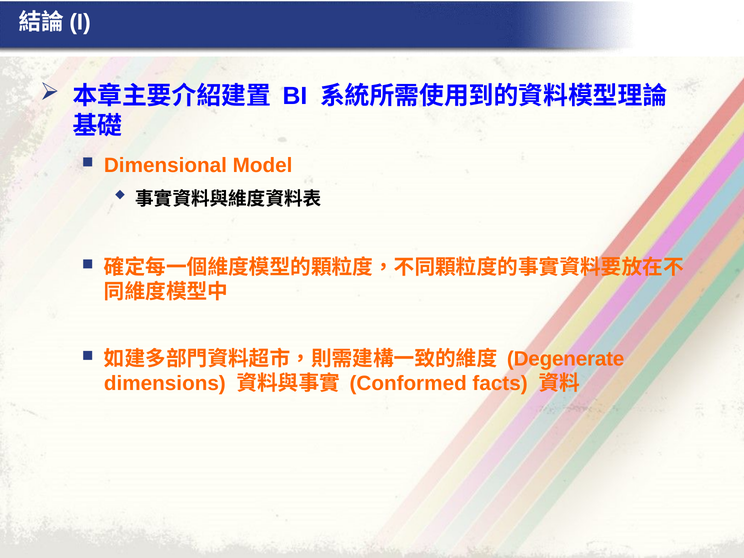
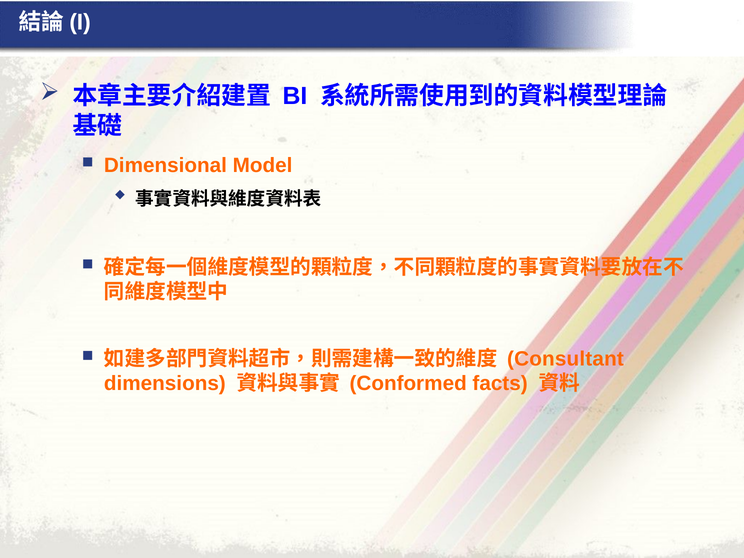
Degenerate: Degenerate -> Consultant (565, 359)
